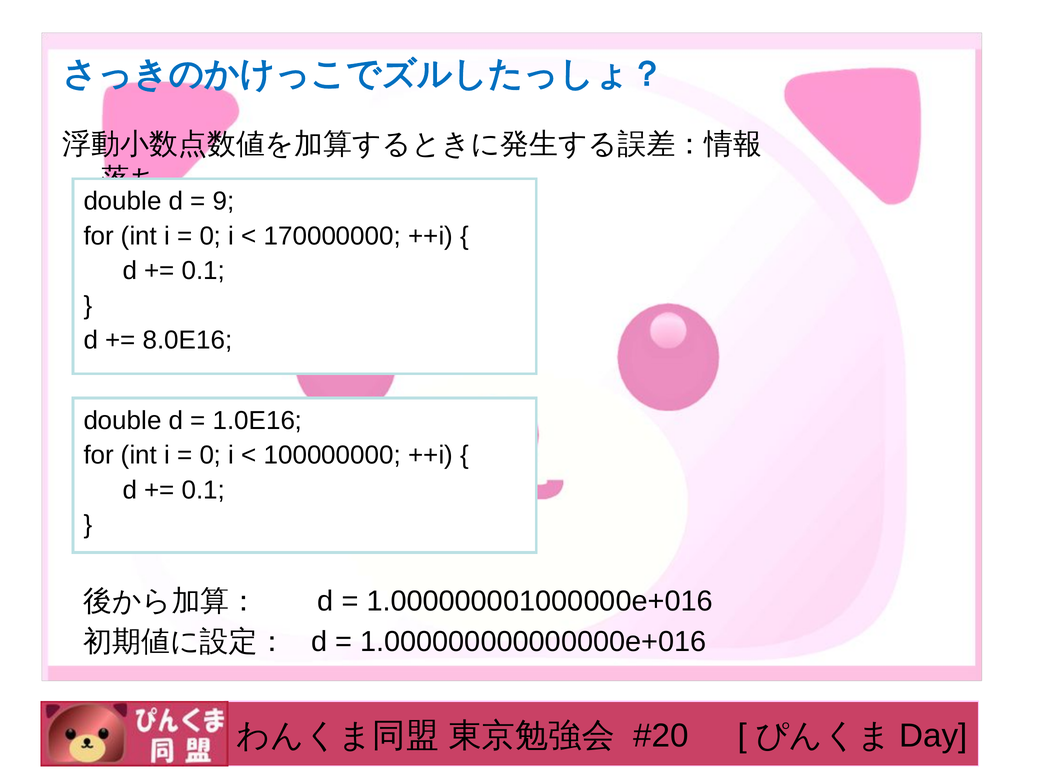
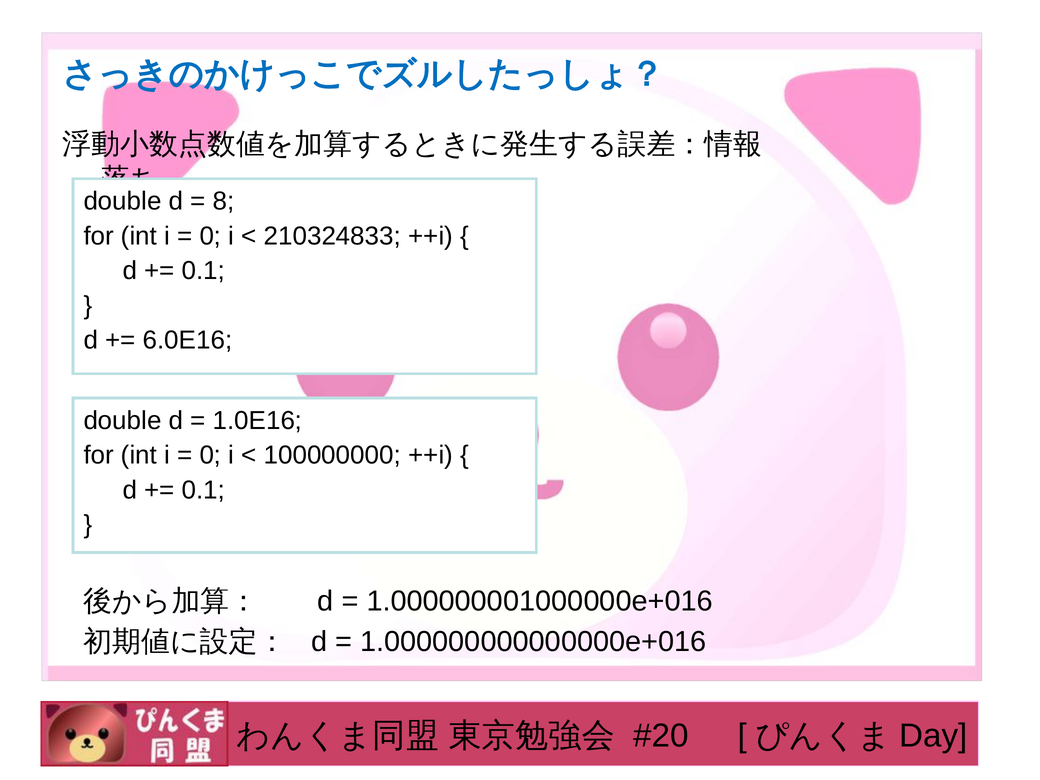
9: 9 -> 8 (224, 201)
170000000: 170000000 -> 210324833 (332, 236)
8.0E16: 8.0E16 -> 6.0E16 (187, 340)
